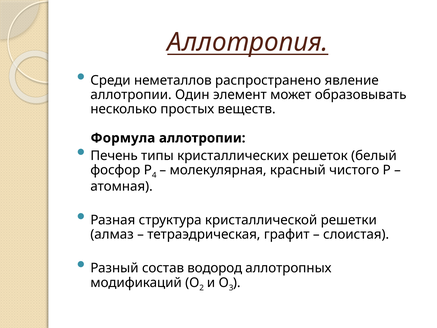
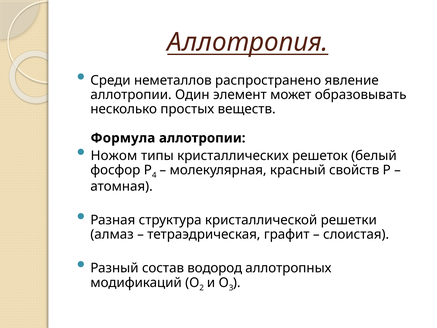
Печень: Печень -> Ножом (114, 156)
чистого: чистого -> свойств (354, 170)
